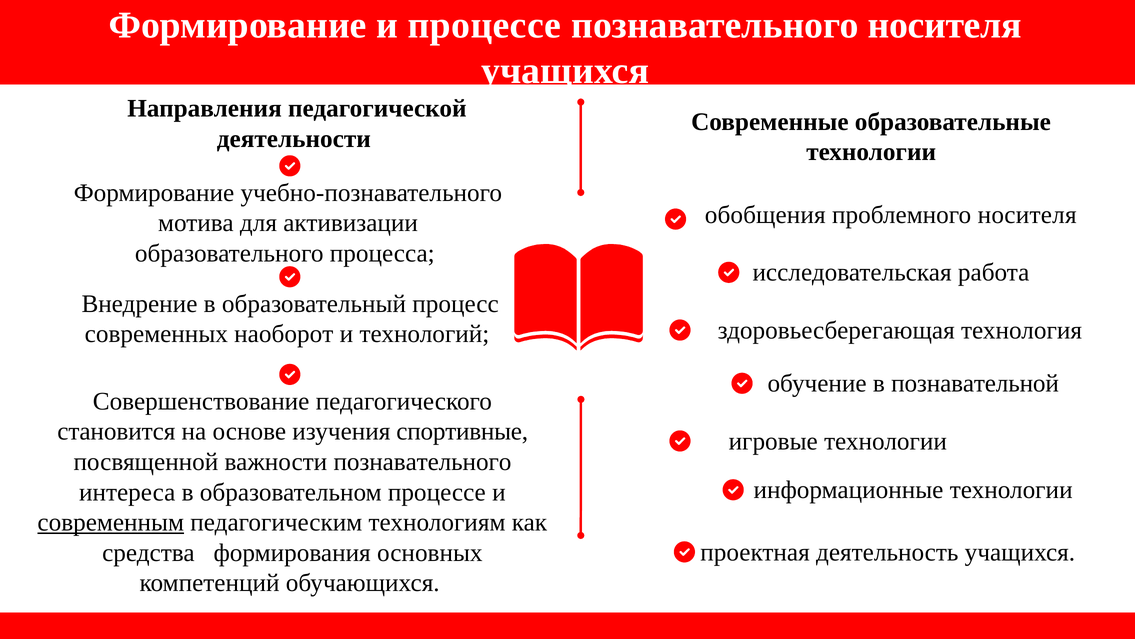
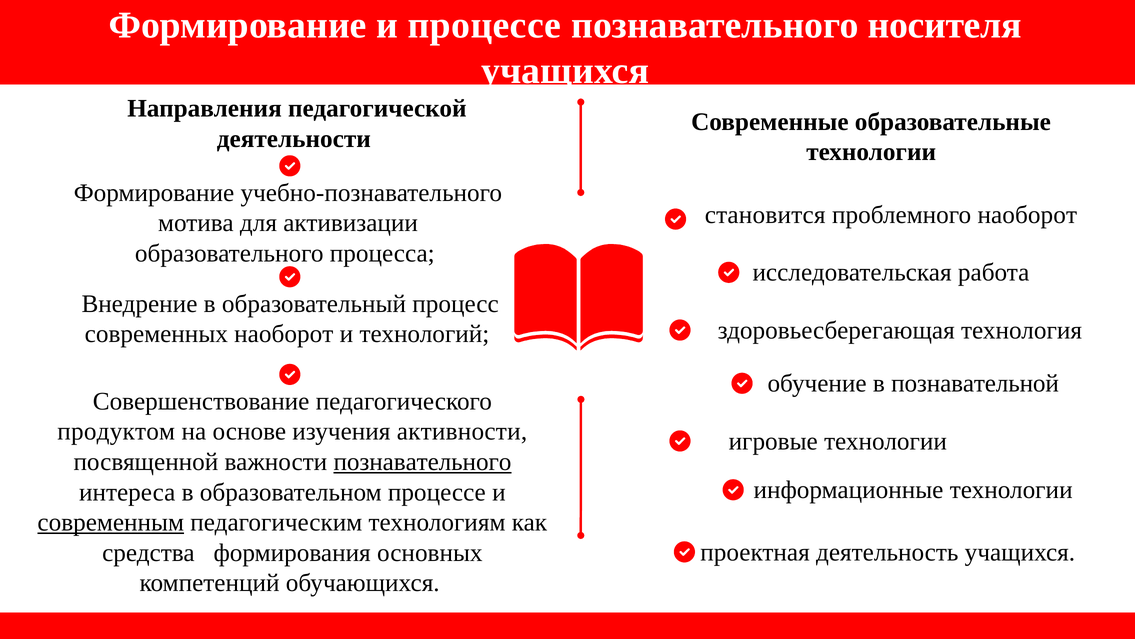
обобщения: обобщения -> становится (765, 215)
проблемного носителя: носителя -> наоборот (1027, 215)
становится: становится -> продуктом (116, 431)
спортивные: спортивные -> активности (462, 431)
познавательного underline: none -> present (422, 462)
